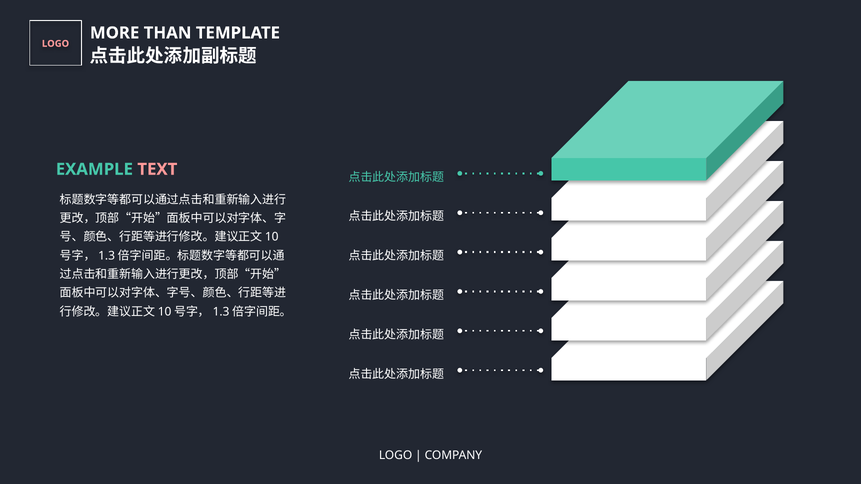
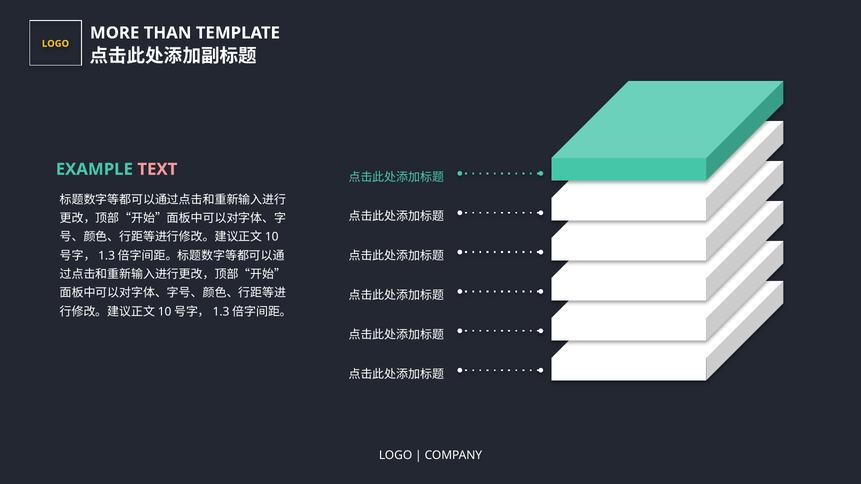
LOGO colour: pink -> yellow (56, 44)
